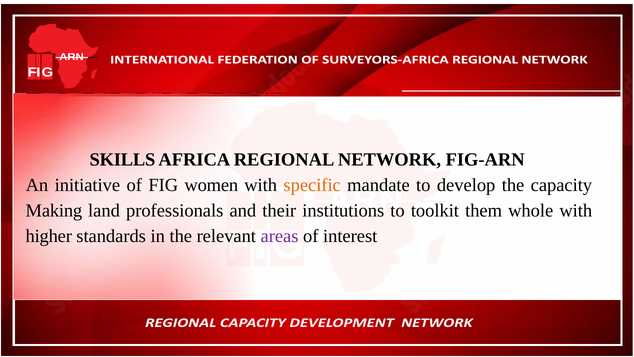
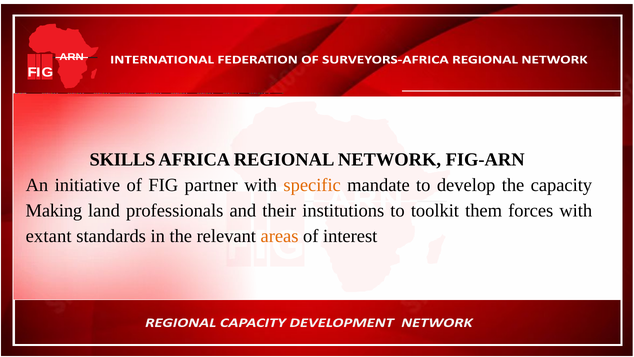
women: women -> partner (211, 185)
whole: whole -> forces (531, 210)
higher: higher -> extant (49, 236)
areas colour: purple -> orange (280, 236)
